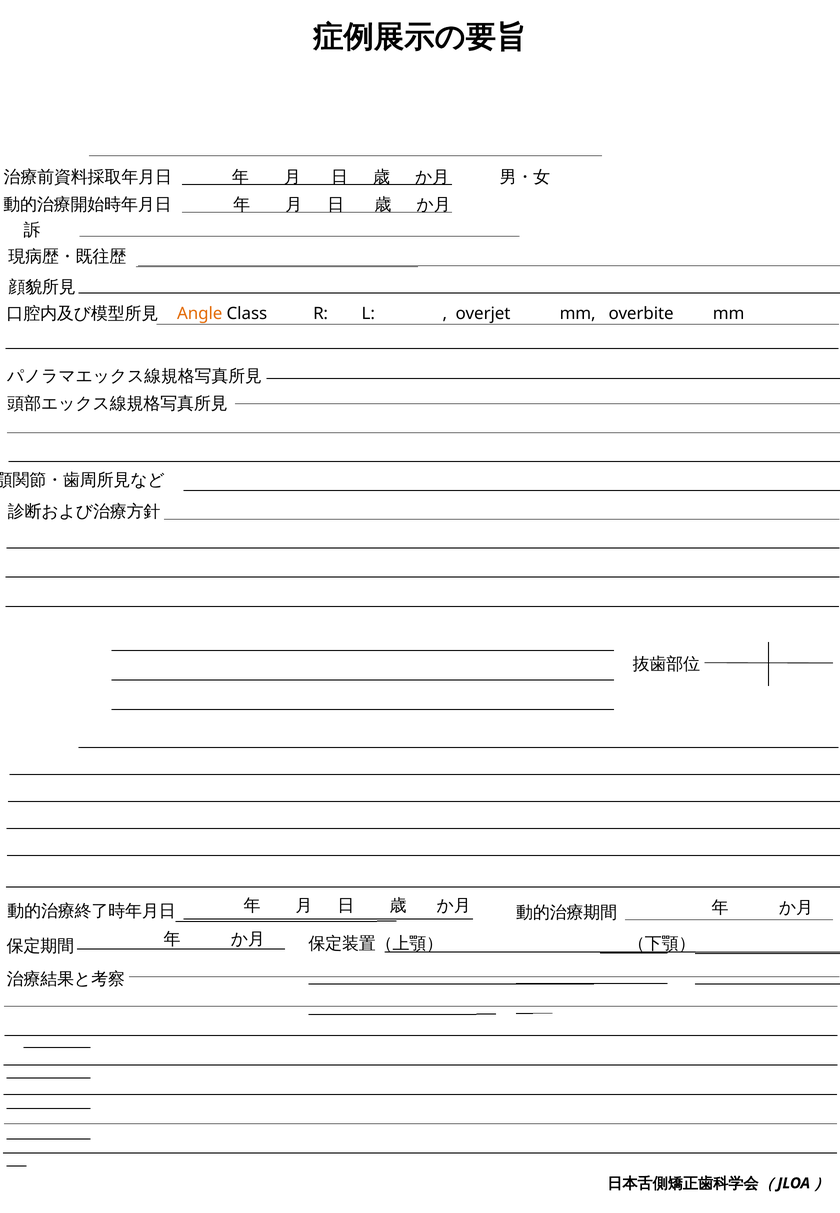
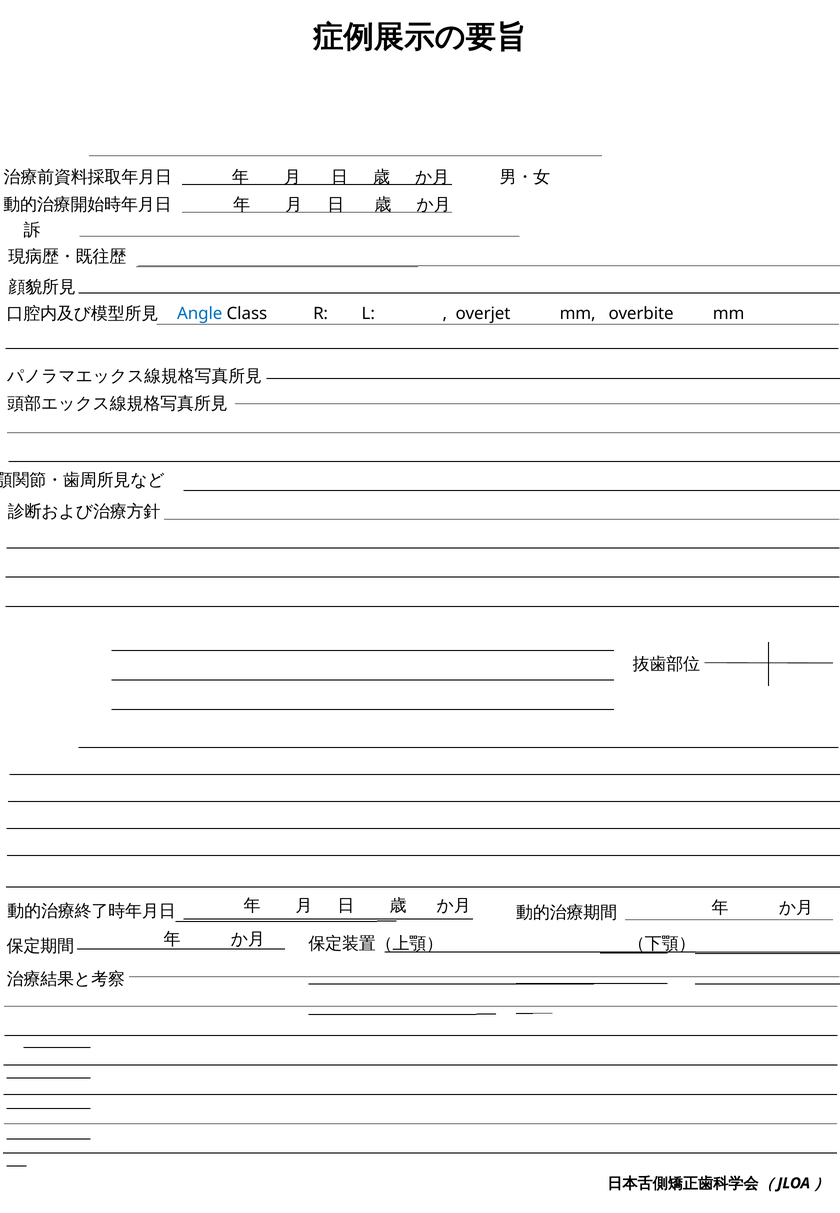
Angle colour: orange -> blue (200, 314)
